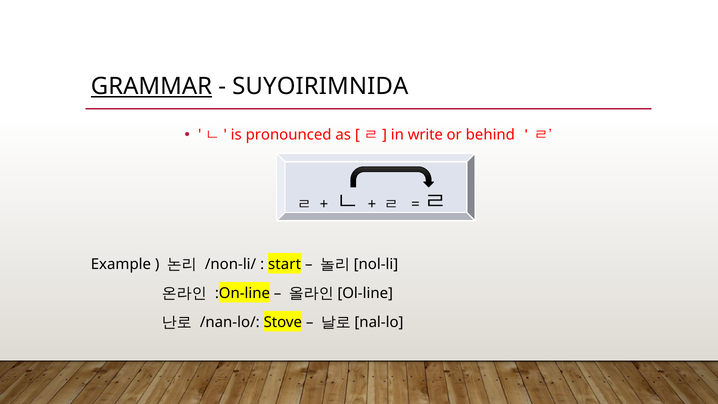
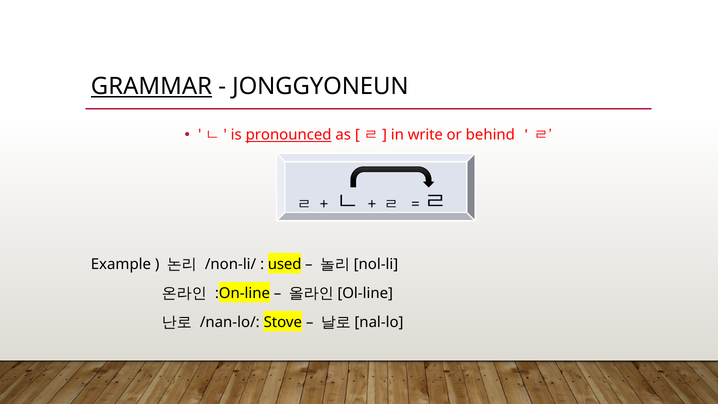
SUYOIRIMNIDA: SUYOIRIMNIDA -> JONGGYONEUN (320, 87)
pronounced underline: none -> present (289, 135)
start: start -> used (285, 264)
